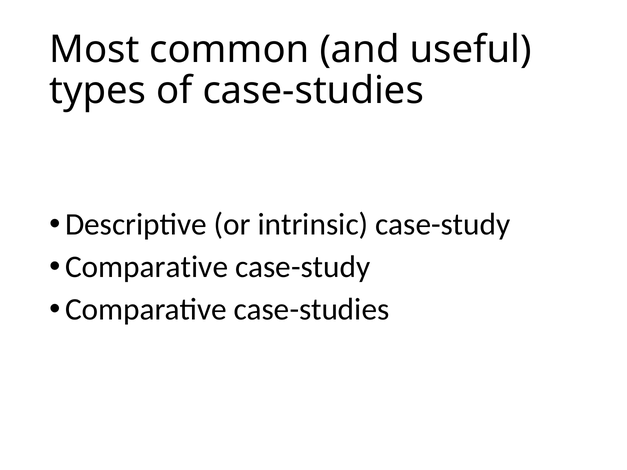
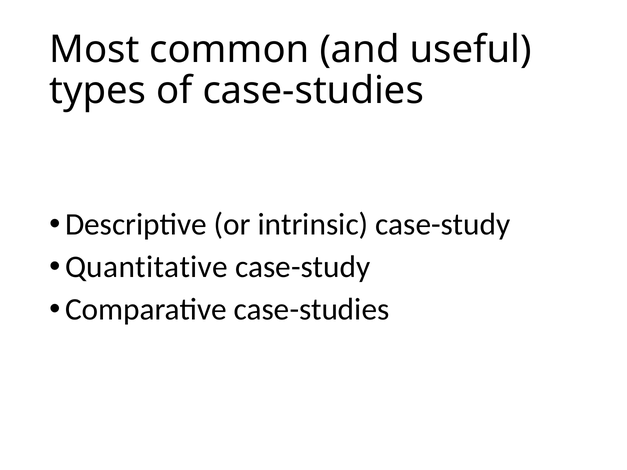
Comparative: Comparative -> Quantitative (146, 267)
